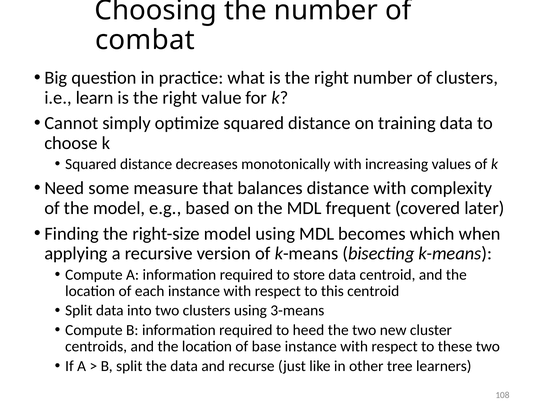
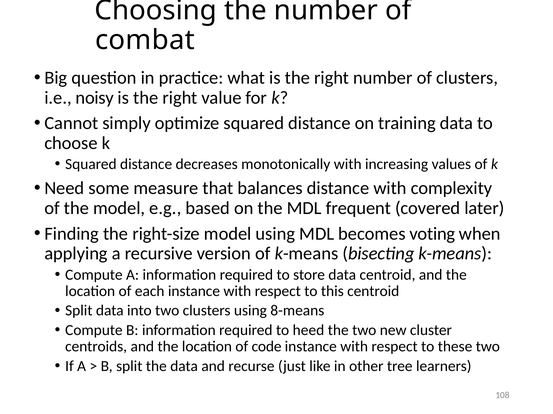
learn: learn -> noisy (95, 98)
which: which -> voting (432, 234)
3-means: 3-means -> 8-means (297, 311)
base: base -> code (267, 347)
